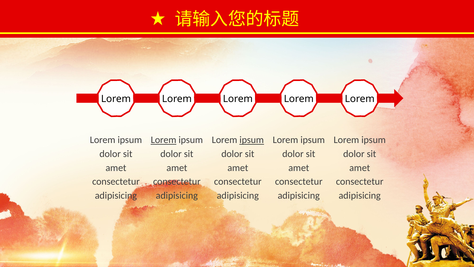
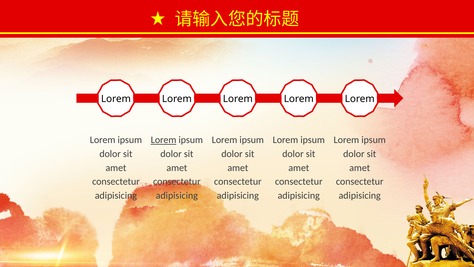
ipsum underline: present -> none (252, 140)
